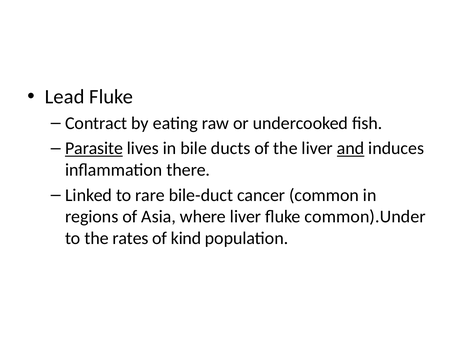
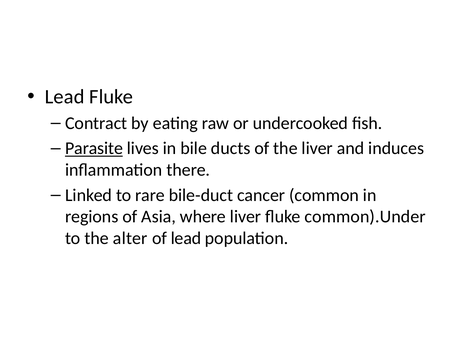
and underline: present -> none (351, 148)
rates: rates -> alter (130, 238)
of kind: kind -> lead (186, 238)
